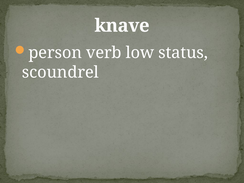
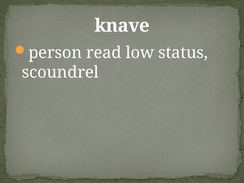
verb: verb -> read (104, 53)
